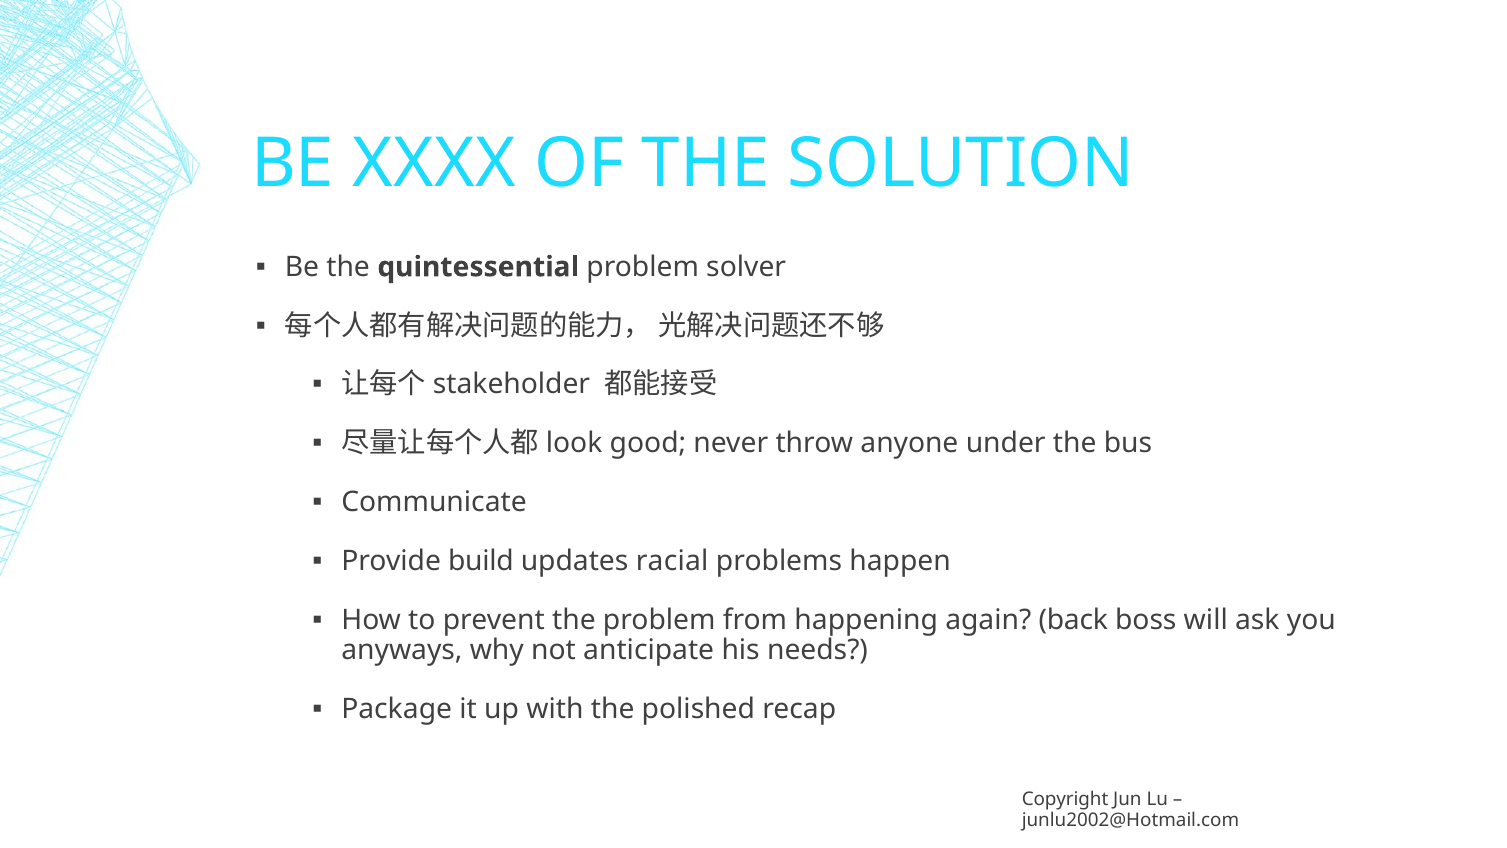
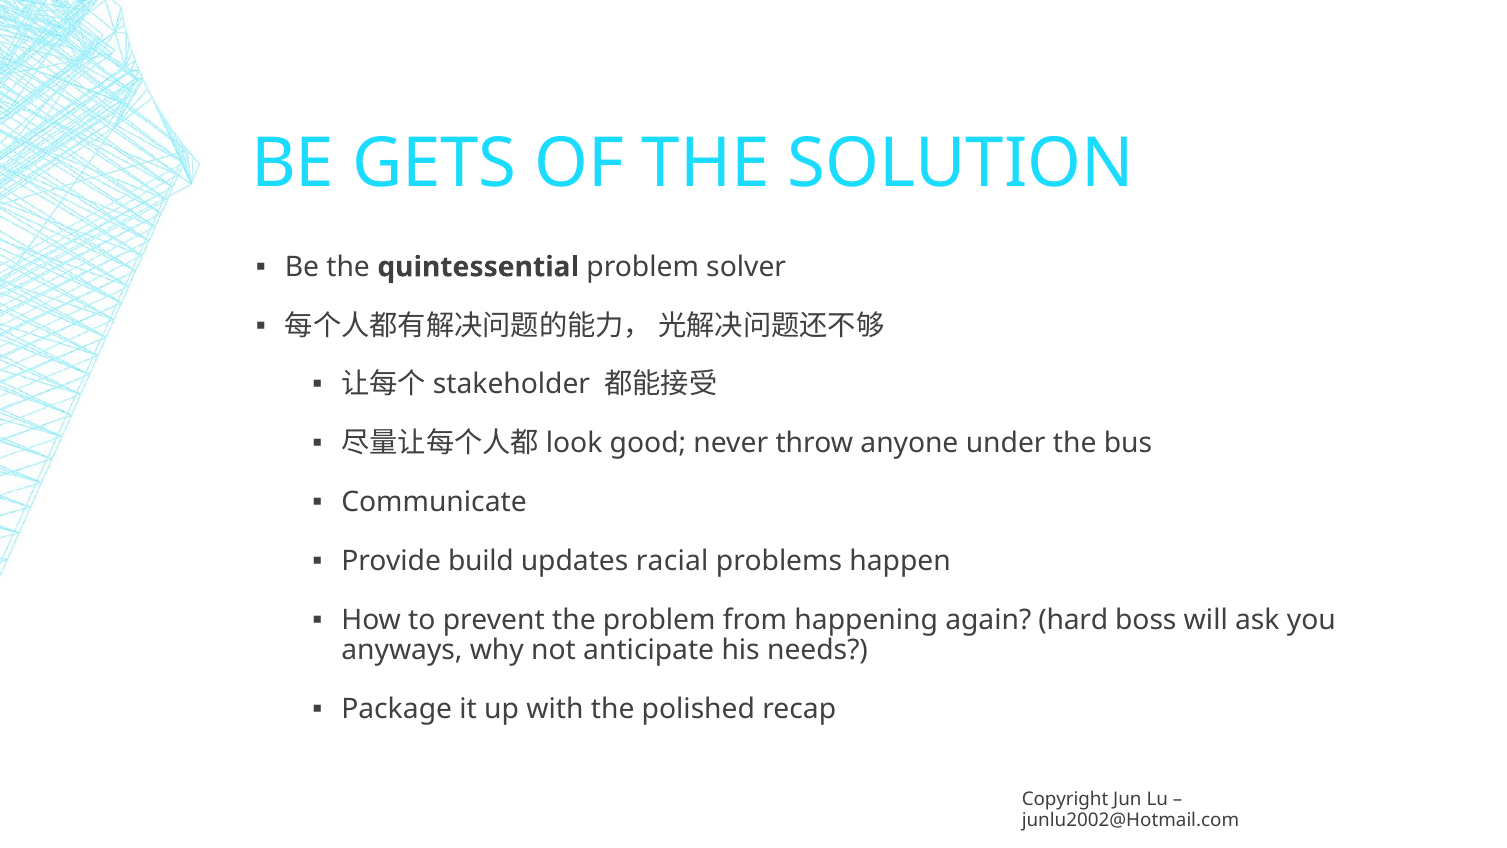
XXXX: XXXX -> GETS (434, 164)
back: back -> hard (1073, 620)
